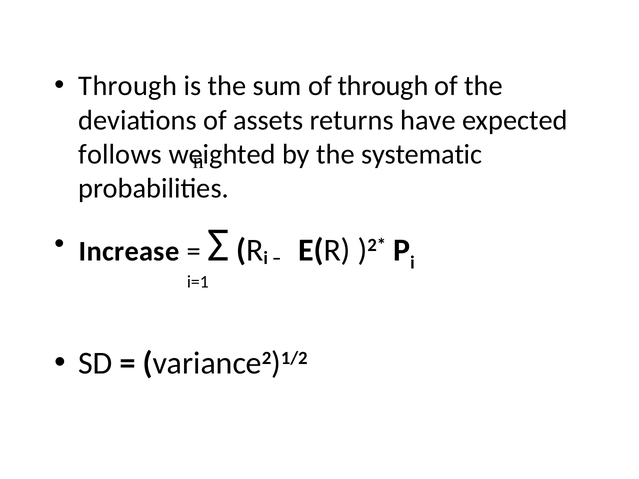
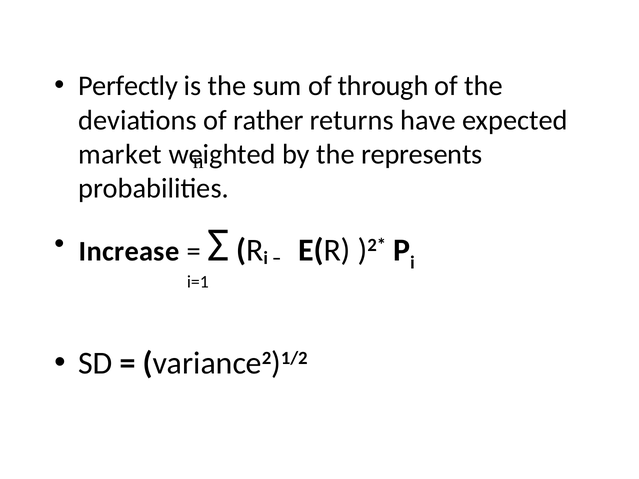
Through: Through -> Perfectly (128, 86)
assets: assets -> rather (268, 120)
follows: follows -> market (120, 154)
systematic: systematic -> represents (422, 154)
